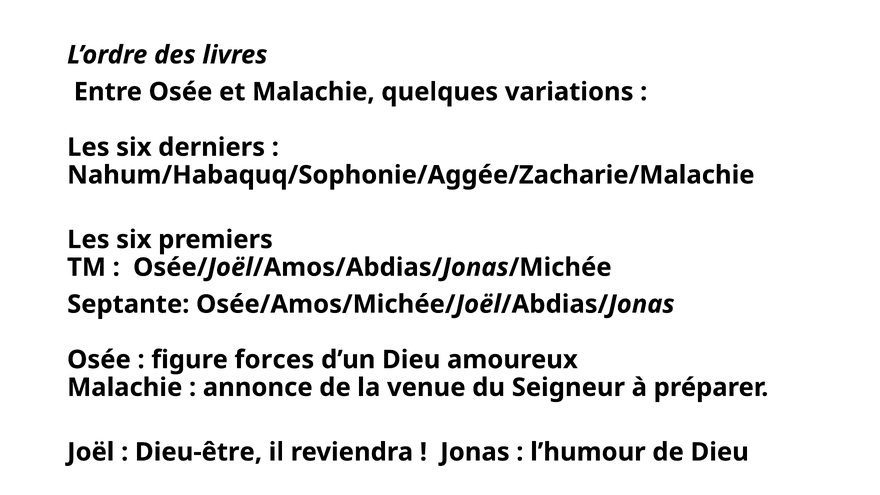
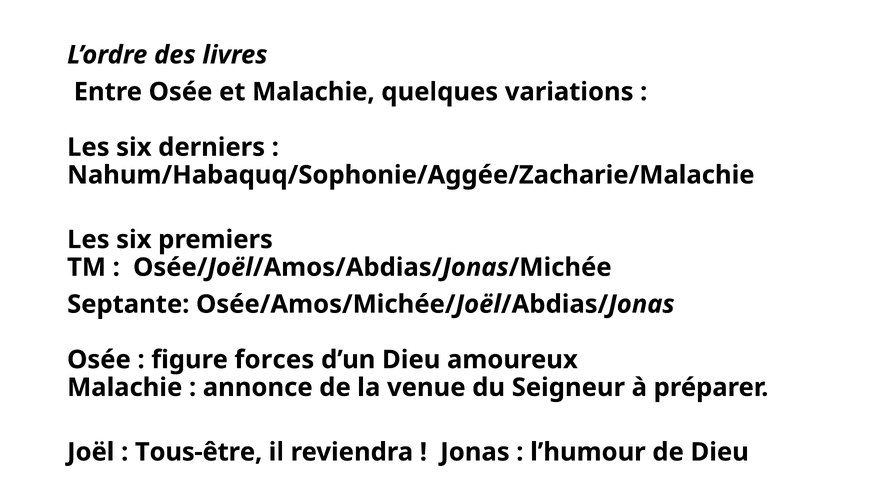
Dieu-être: Dieu-être -> Tous-être (199, 452)
